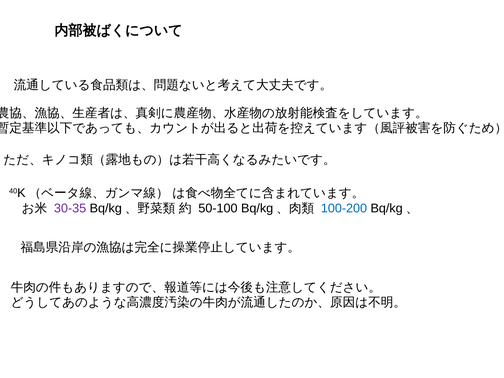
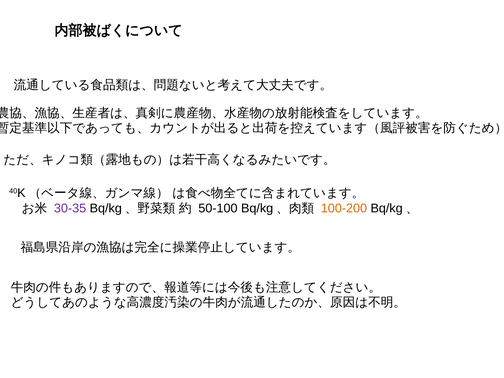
100-200 colour: blue -> orange (344, 208)
